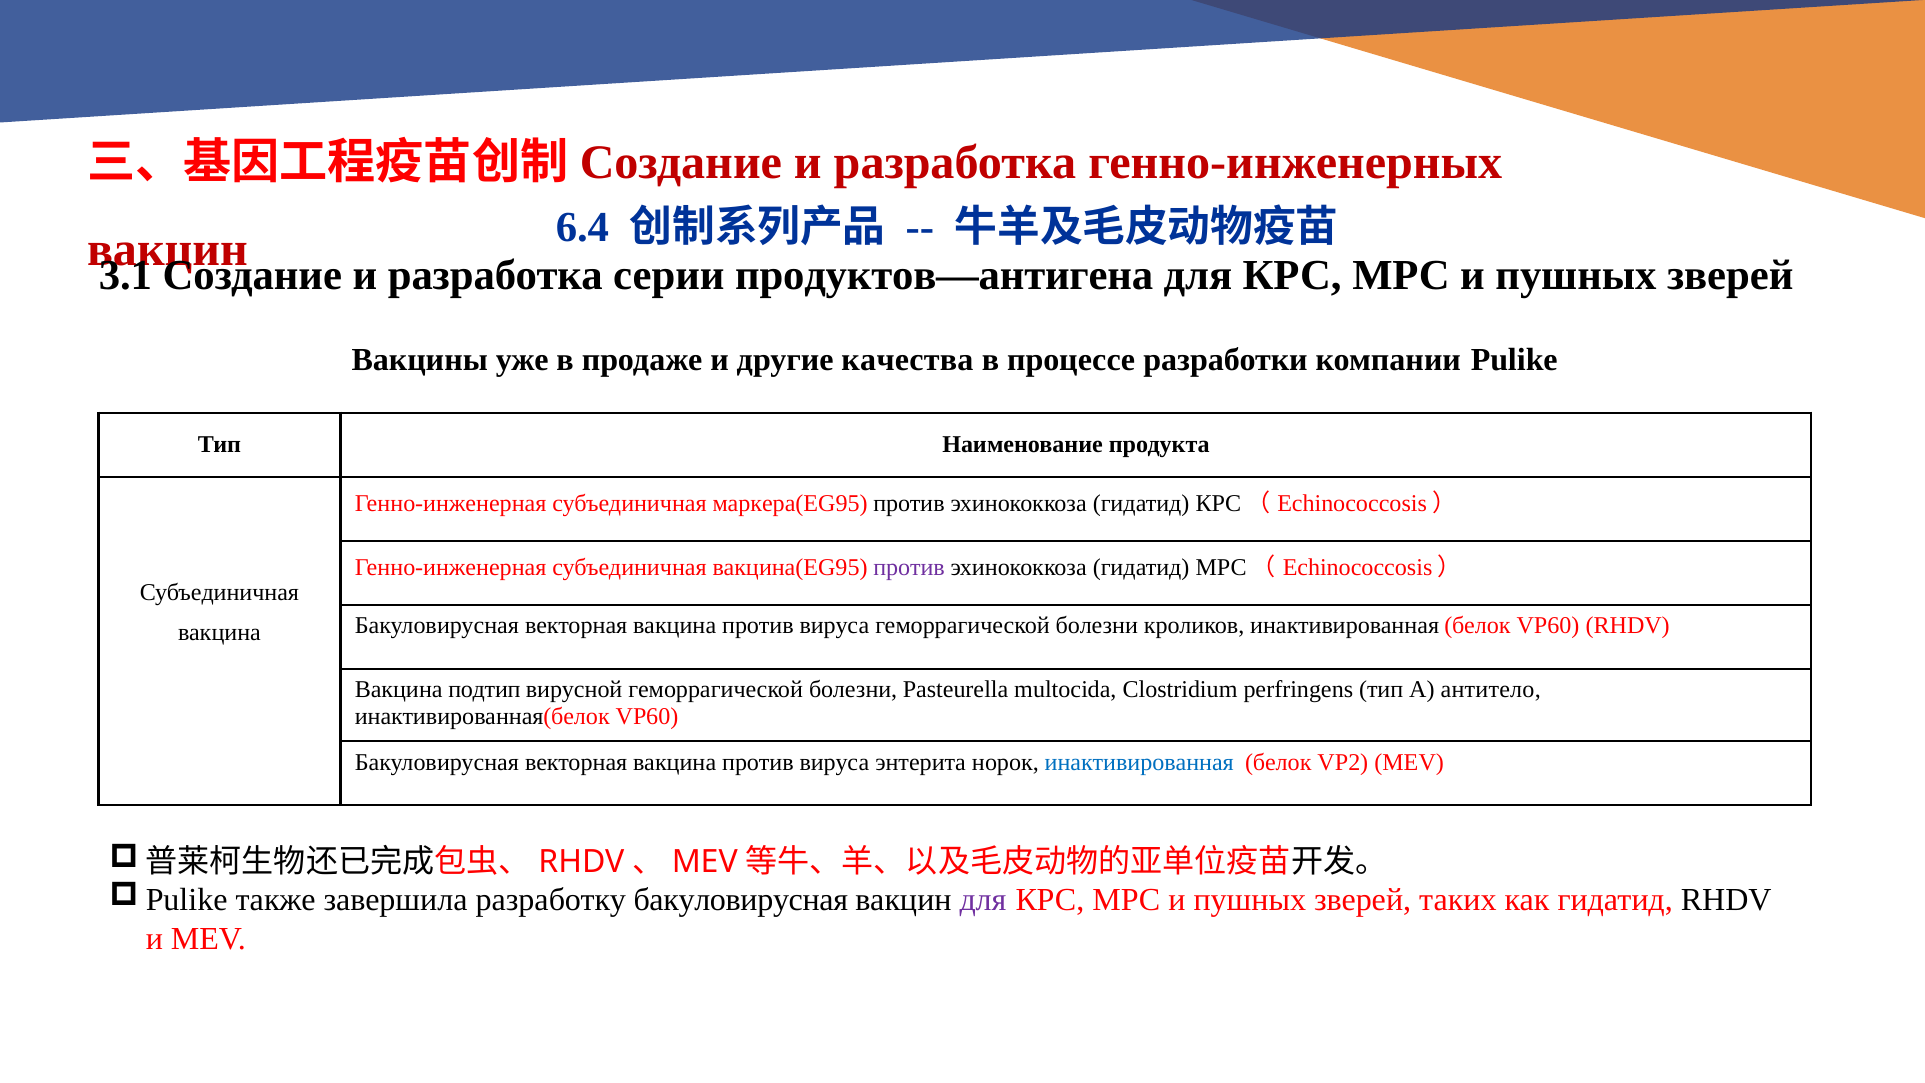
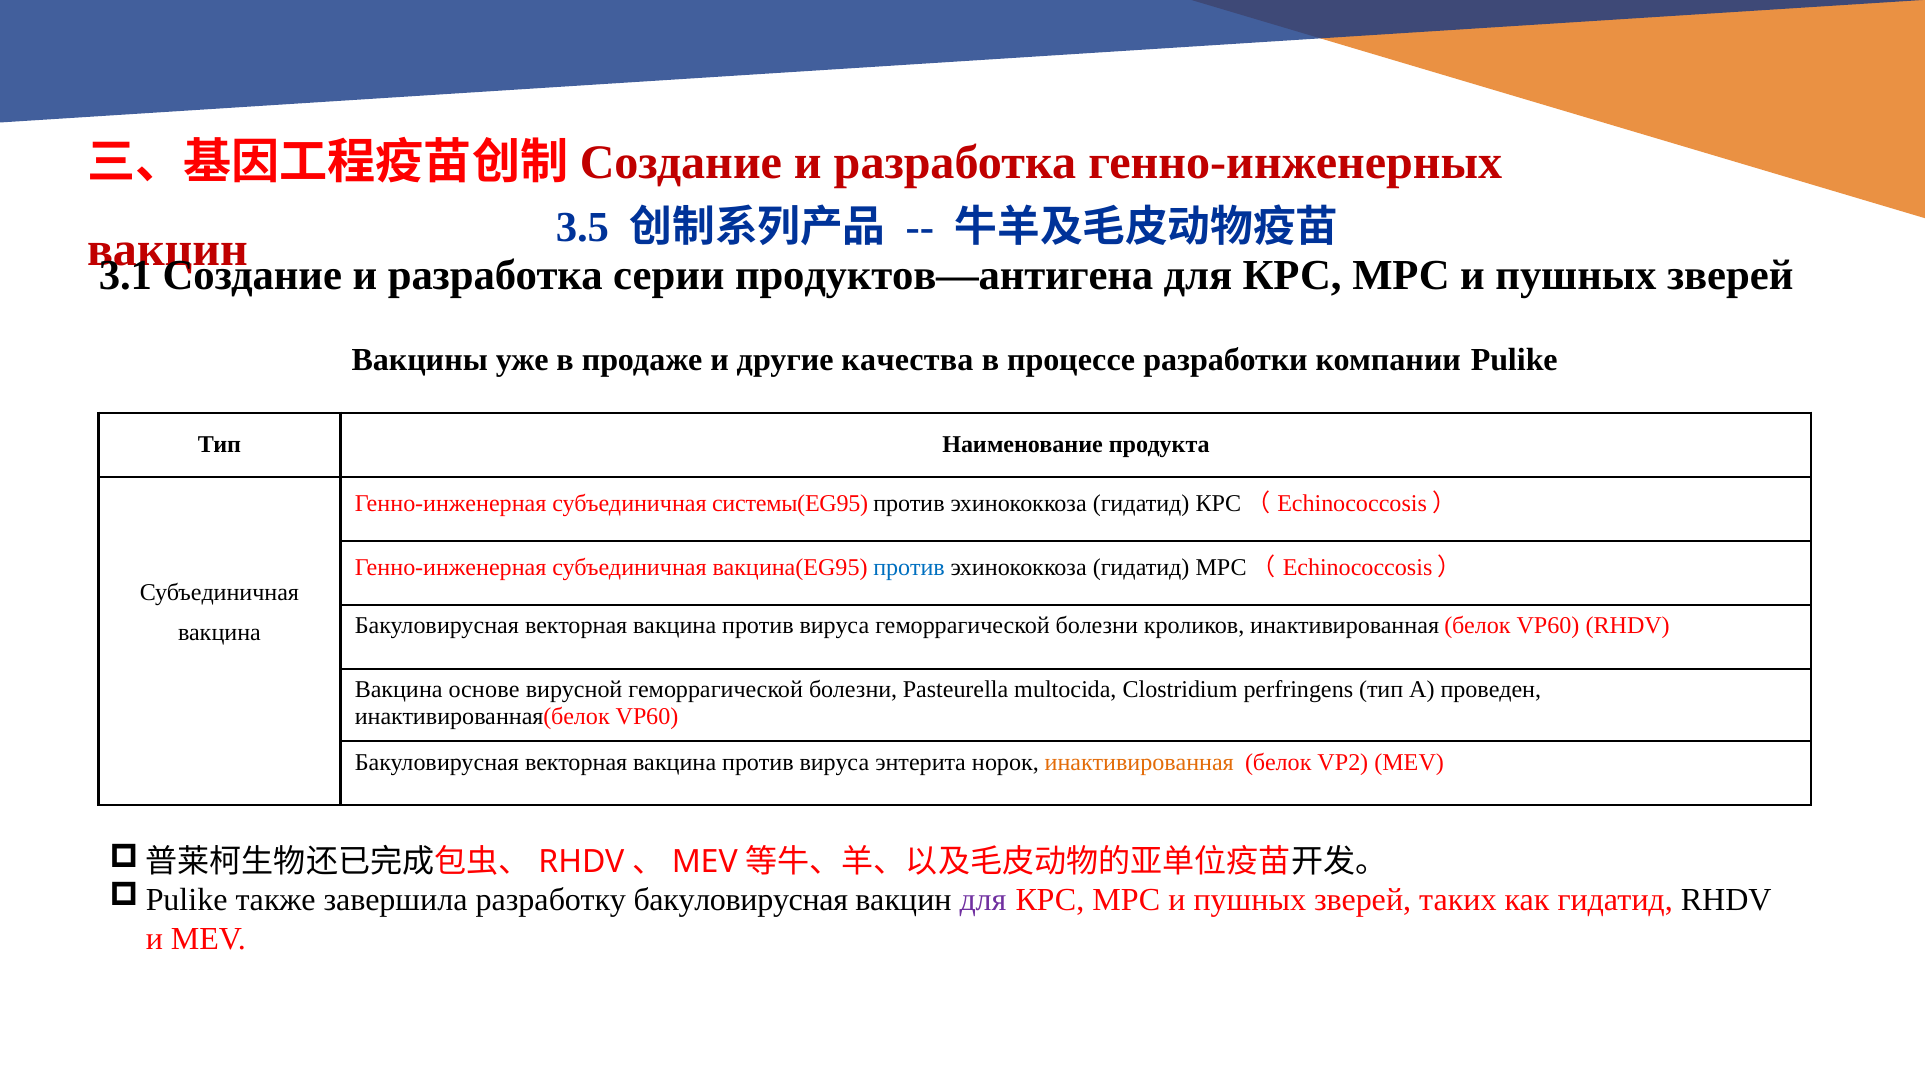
6.4: 6.4 -> 3.5 (582, 227)
маркера(EG95: маркера(EG95 -> системы(EG95 (790, 504)
против colour: purple -> blue (909, 568)
подтип: подтип -> основе (484, 690)
антитело: антитело -> проведен (1491, 690)
инактивированная colour: blue -> orange (1139, 762)
